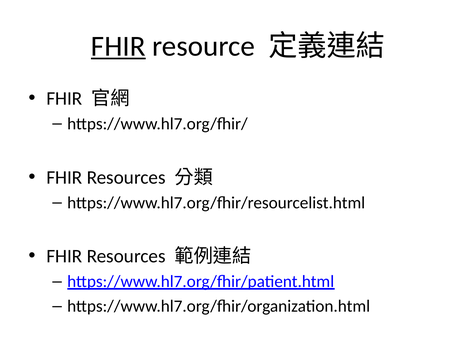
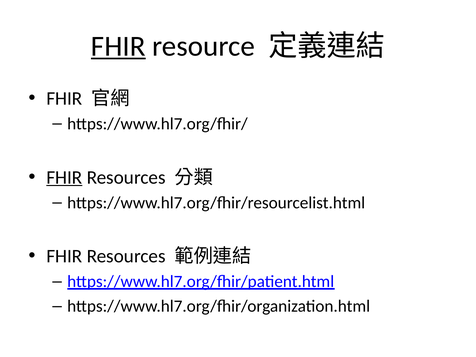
FHIR underline: none -> present (64, 177)
